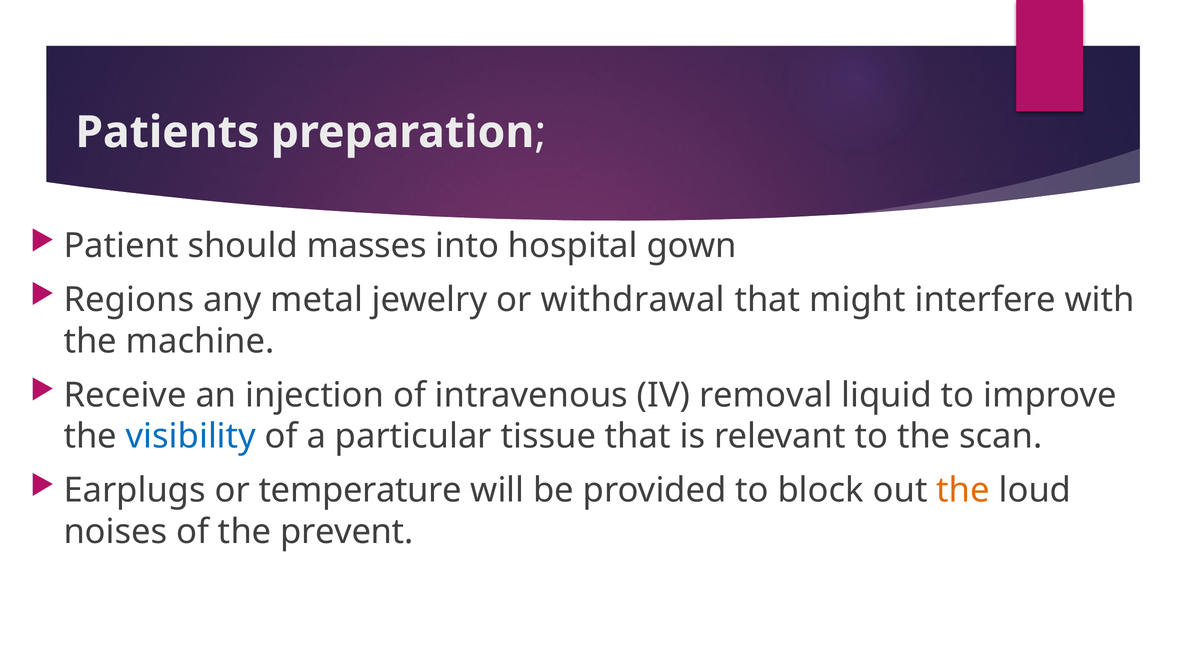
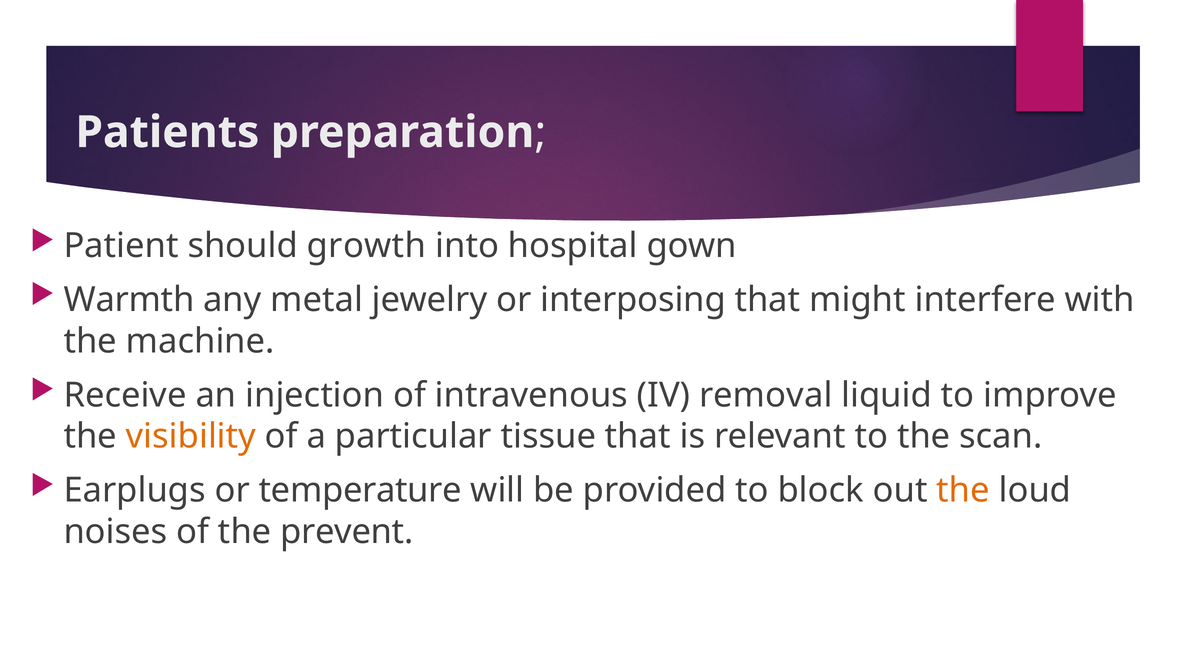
masses: masses -> growth (366, 246)
Regions: Regions -> Warmth (129, 300)
withdrawal: withdrawal -> interposing (633, 300)
visibility colour: blue -> orange (191, 436)
